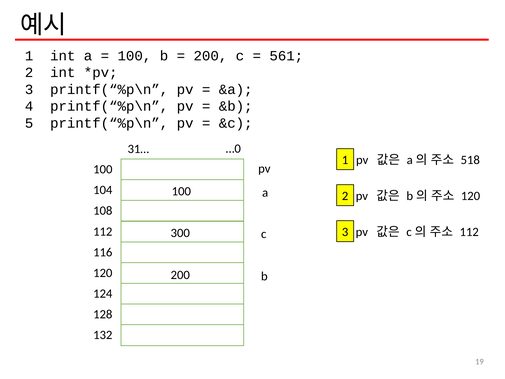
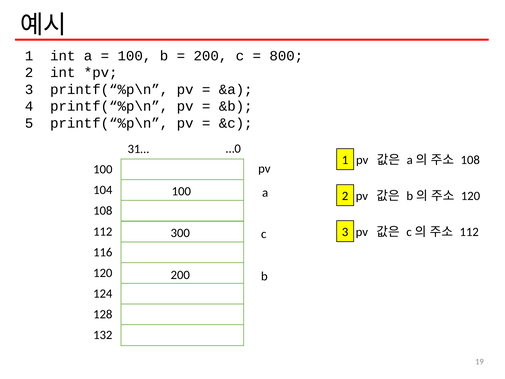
561: 561 -> 800 (286, 56)
518: 518 -> 108 (470, 160)
